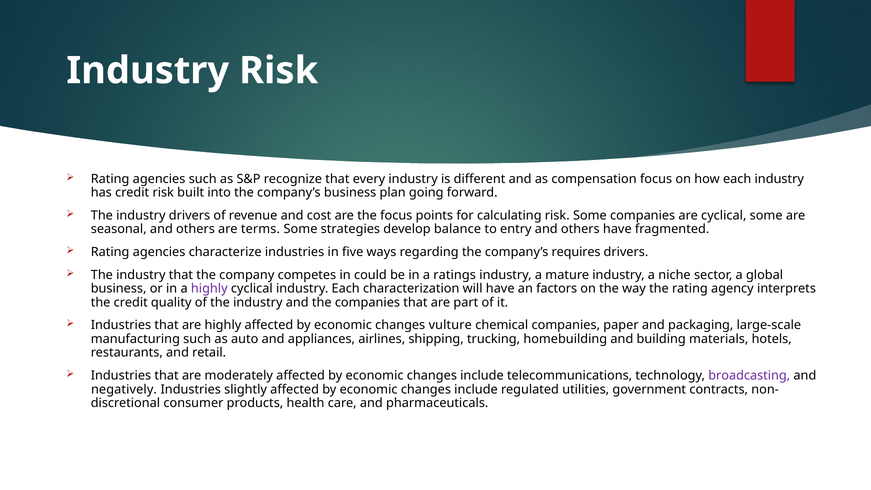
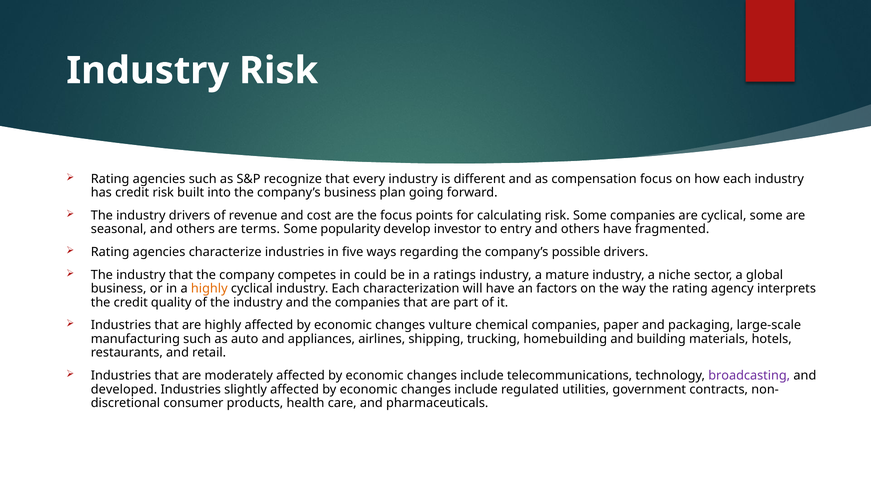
strategies: strategies -> popularity (350, 229)
balance: balance -> investor (458, 229)
requires: requires -> possible (576, 252)
highly colour: purple -> orange (209, 289)
negatively: negatively -> developed (124, 389)
